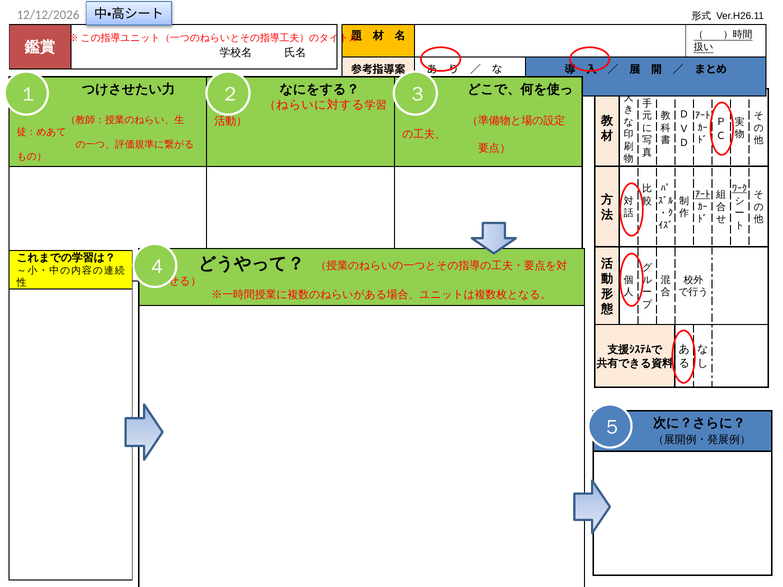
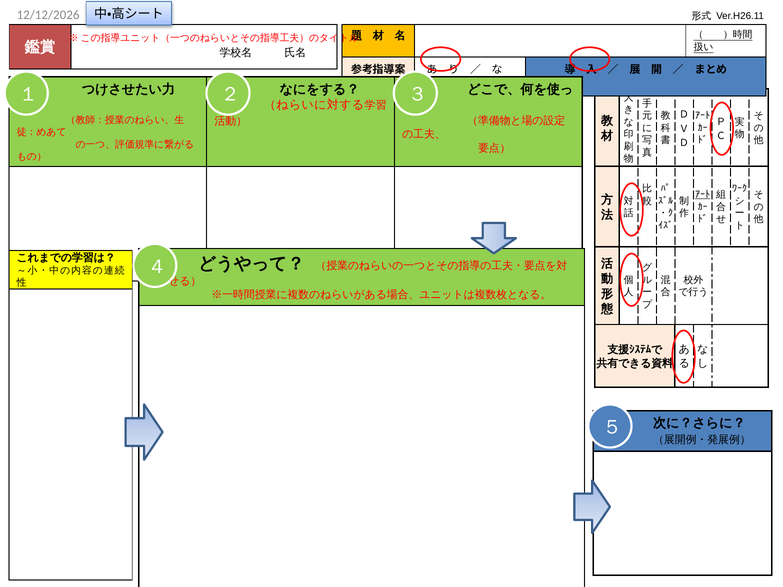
ﾜｰｸ underline: present -> none (740, 189)
